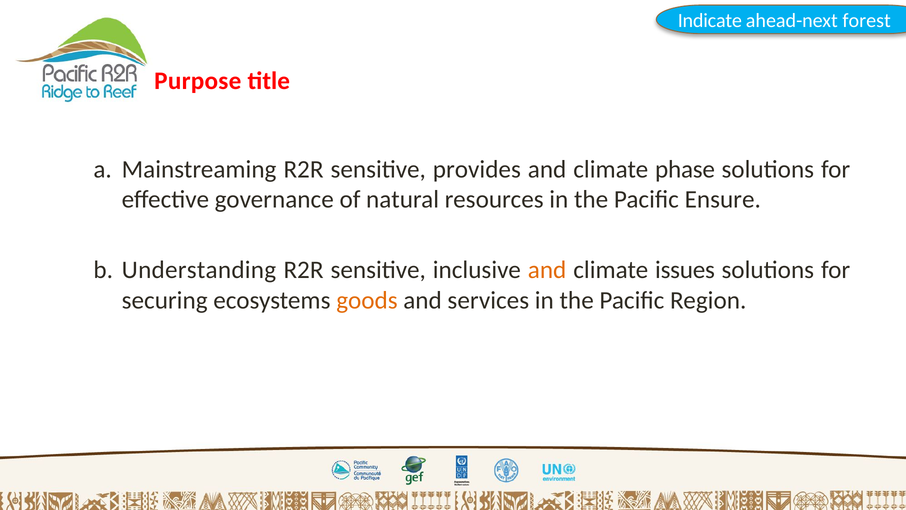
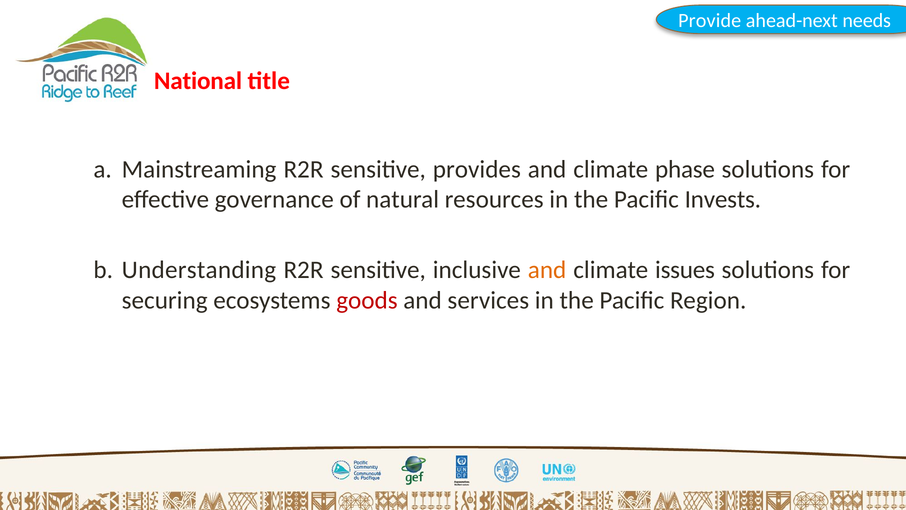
Indicate: Indicate -> Provide (710, 21)
forest: forest -> needs (867, 21)
Purpose: Purpose -> National (198, 81)
Ensure: Ensure -> Invests (723, 199)
goods colour: orange -> red (367, 300)
